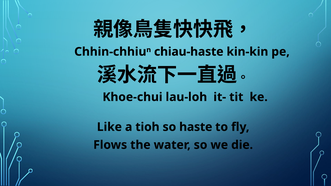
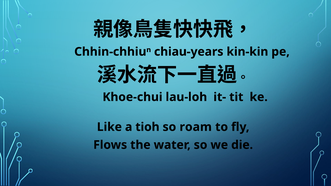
chiau-haste: chiau-haste -> chiau-years (189, 52)
haste: haste -> roam (196, 127)
